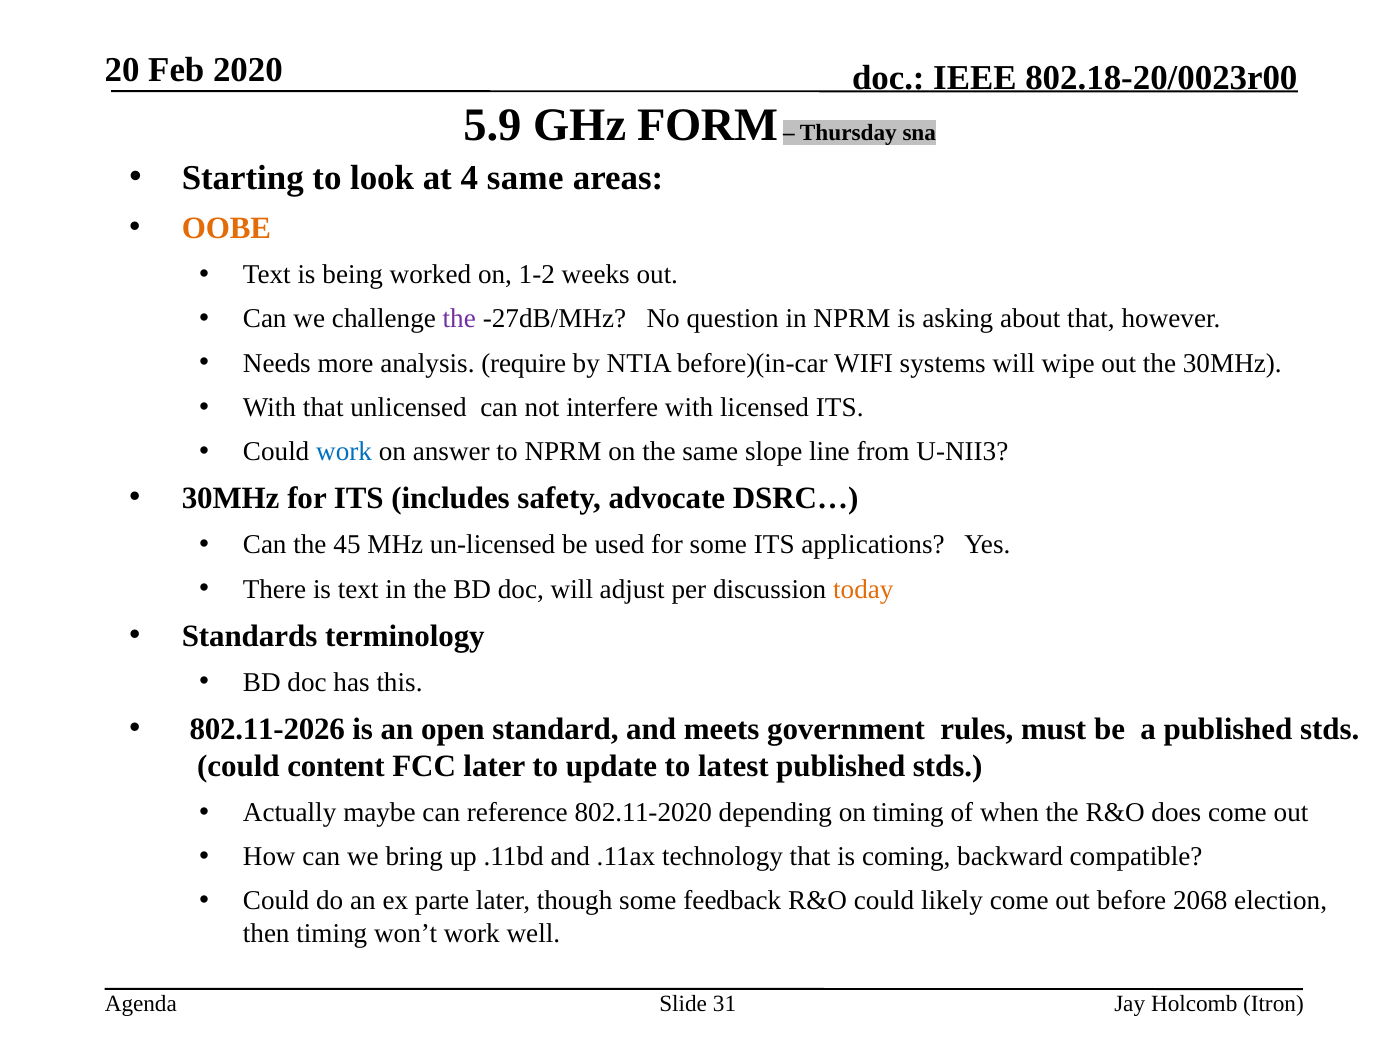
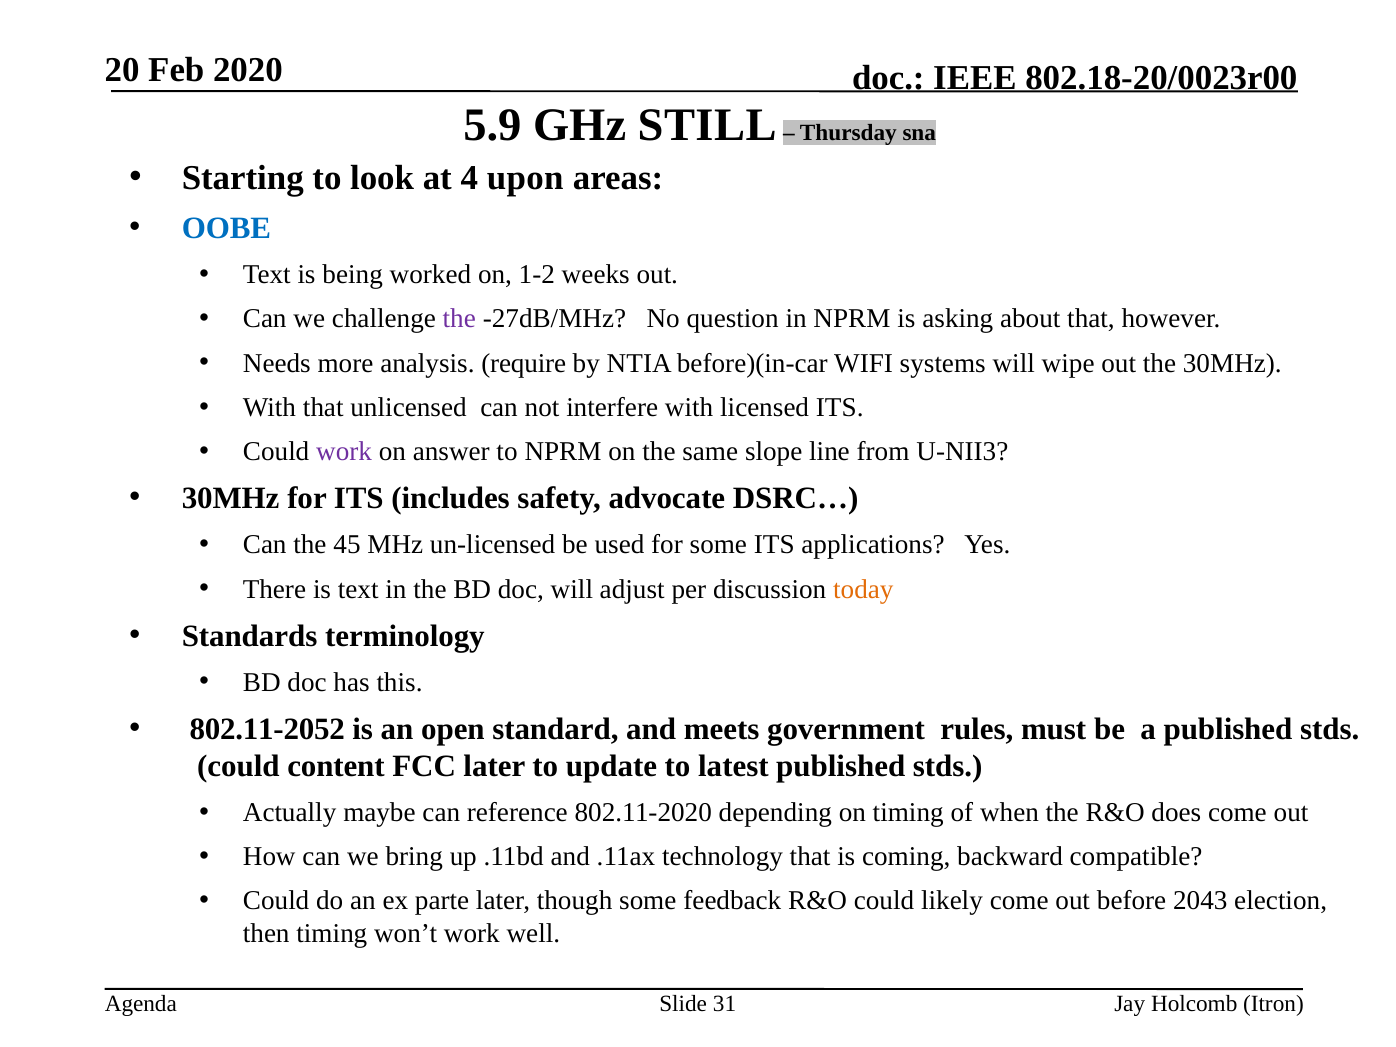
FORM: FORM -> STILL (707, 125)
4 same: same -> upon (525, 178)
OOBE colour: orange -> blue (226, 228)
work colour: blue -> purple (344, 452)
802.11-2026: 802.11-2026 -> 802.11-2052 (267, 729)
2068: 2068 -> 2043 (1200, 901)
